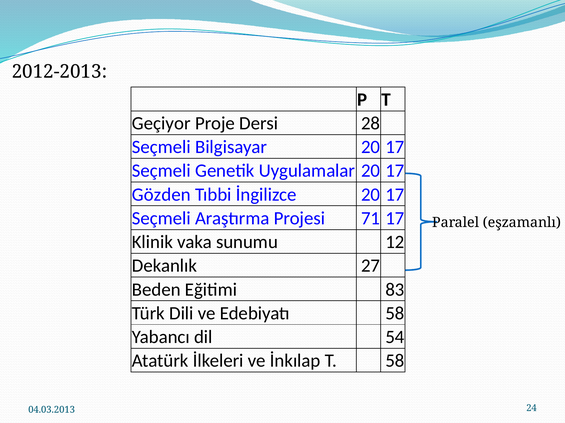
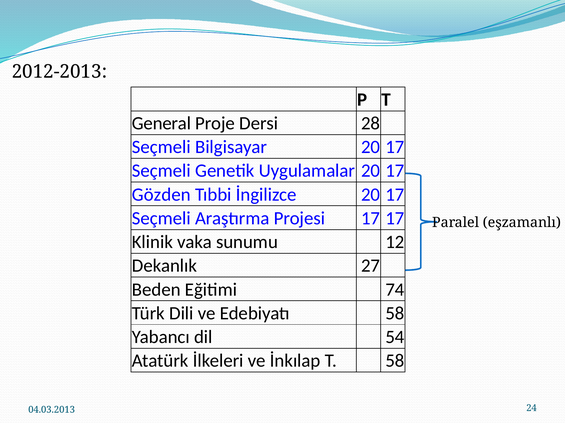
Geçiyor: Geçiyor -> General (161, 124)
Projesi 71: 71 -> 17 (371, 219)
83: 83 -> 74 (395, 290)
